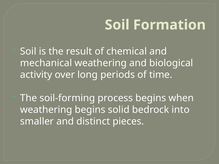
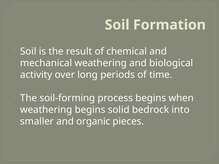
distinct: distinct -> organic (93, 121)
